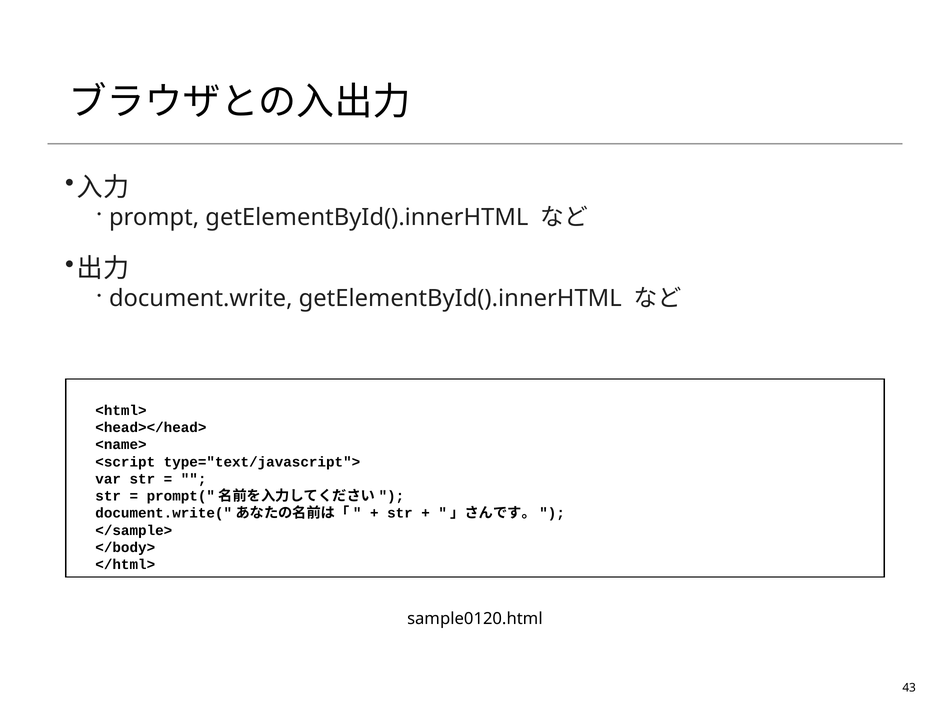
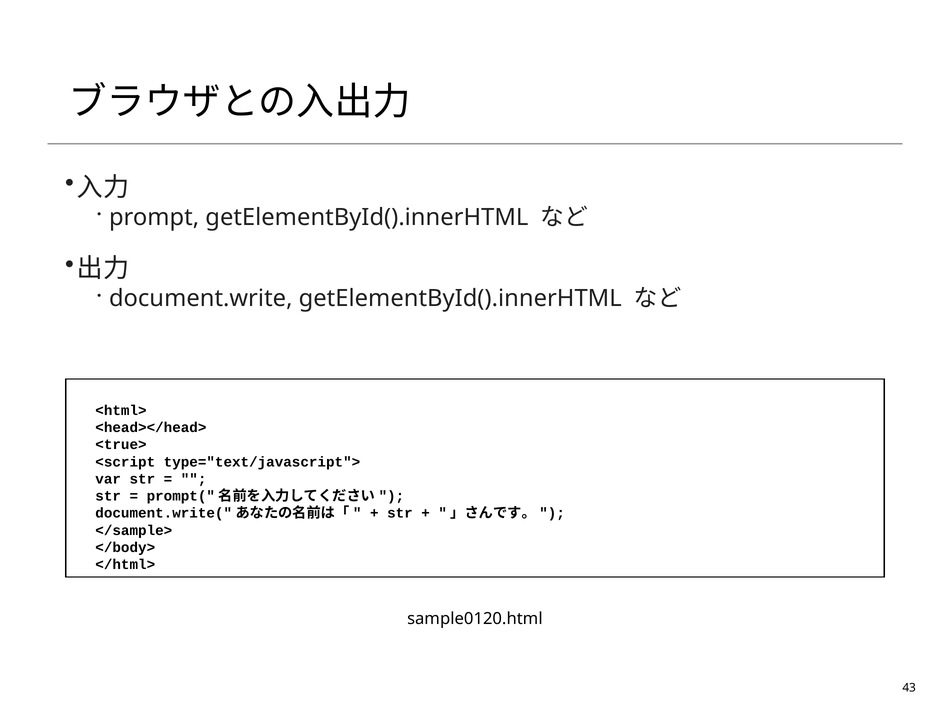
<name>: <name> -> <true> (121, 444)
